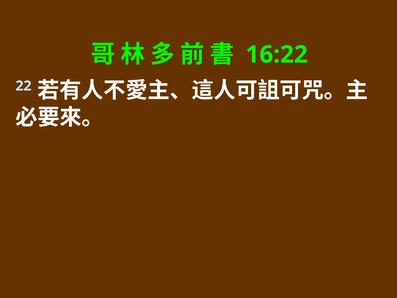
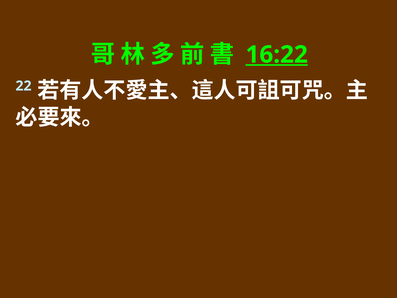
16:22 underline: none -> present (277, 55)
